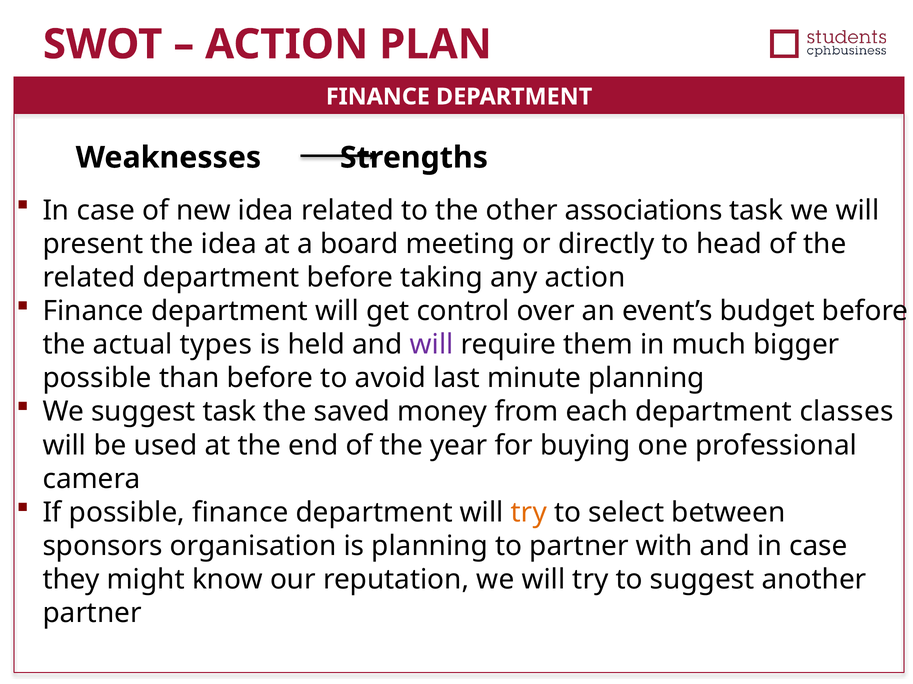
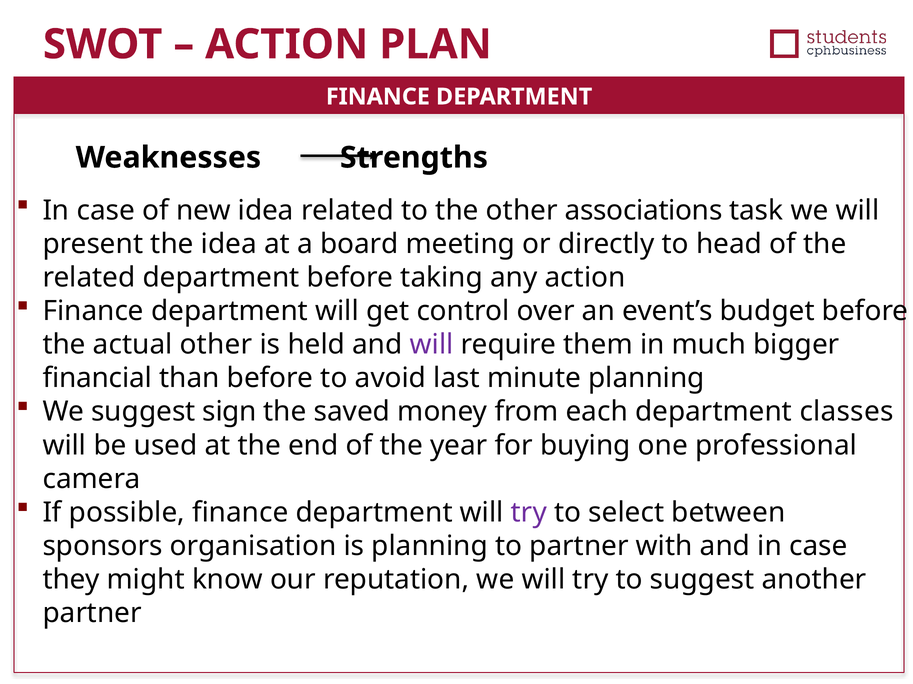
actual types: types -> other (216, 345)
possible: possible -> financial (97, 378)
suggest task: task -> sign (230, 412)
try colour: orange -> purple (529, 513)
